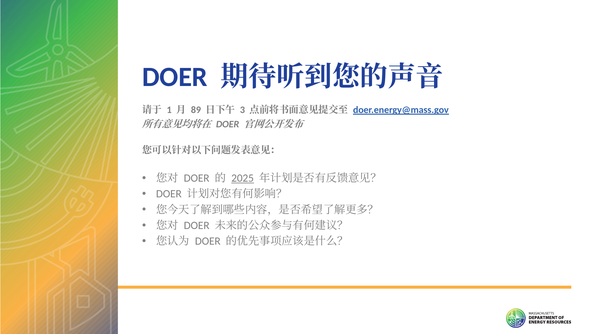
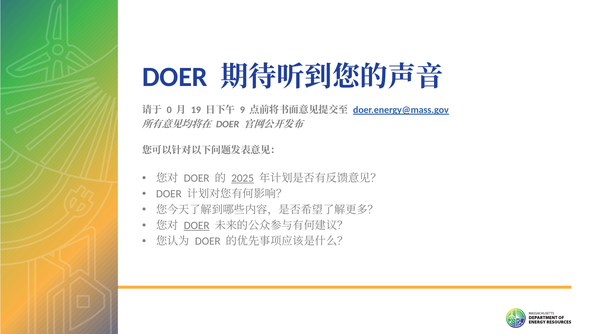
1: 1 -> 0 (169, 110)
89: 89 -> 19 (196, 110)
3: 3 -> 9 (242, 110)
DOER underline: none -> present (197, 226)
